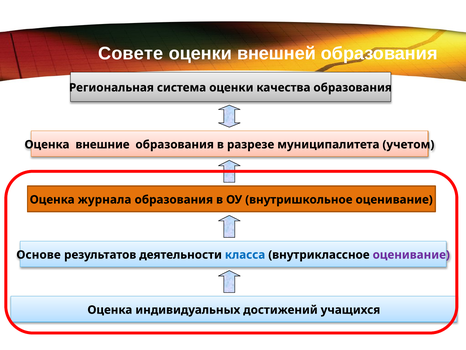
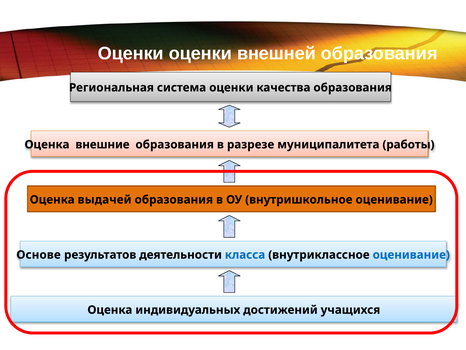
Совете: Совете -> Оценки (131, 53)
учетом: учетом -> работы (408, 144)
журнала: журнала -> выдачей (105, 199)
оценивание colour: purple -> blue (411, 254)
